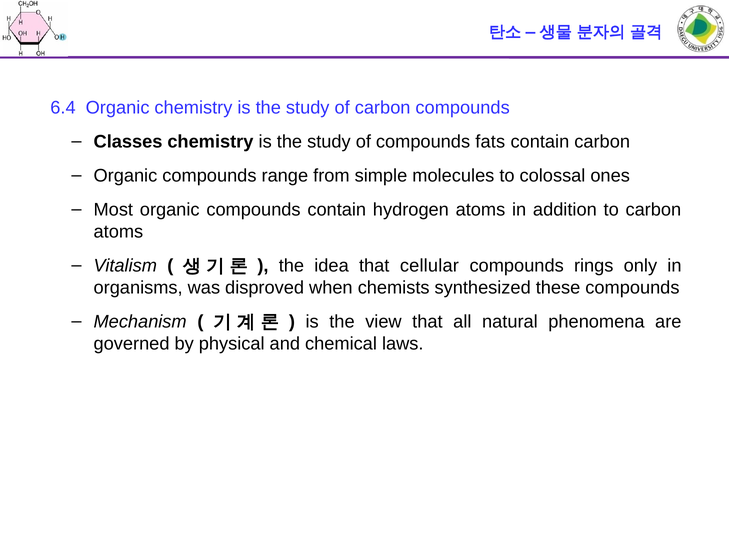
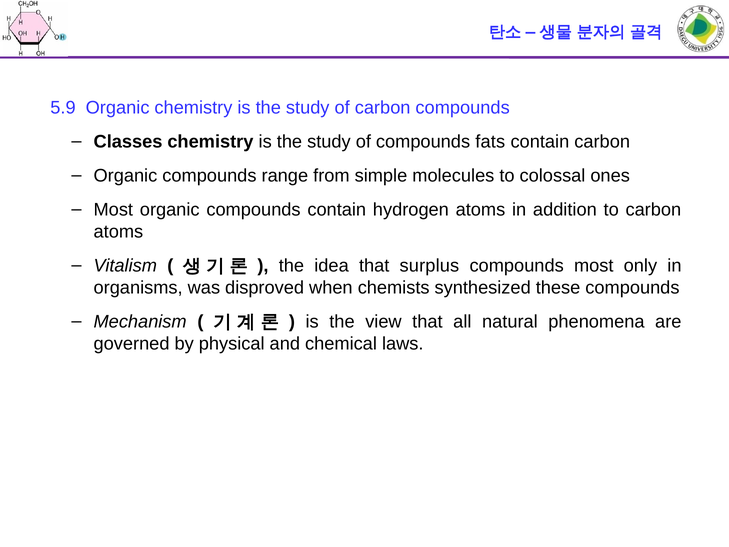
6.4: 6.4 -> 5.9 (63, 108)
cellular: cellular -> surplus (429, 266)
compounds rings: rings -> most (594, 266)
